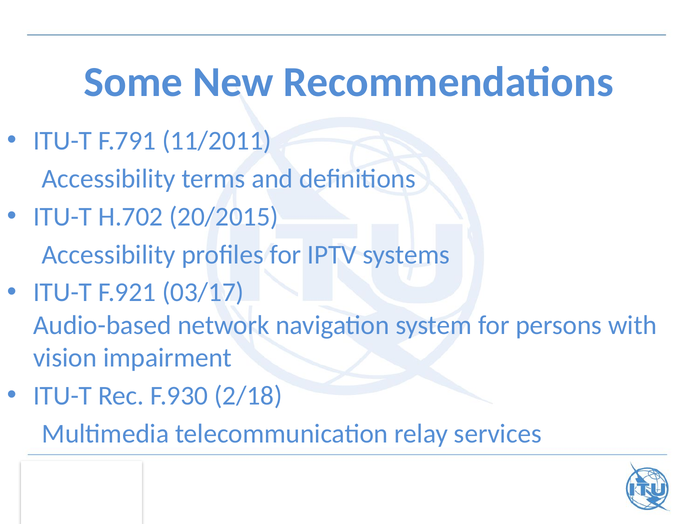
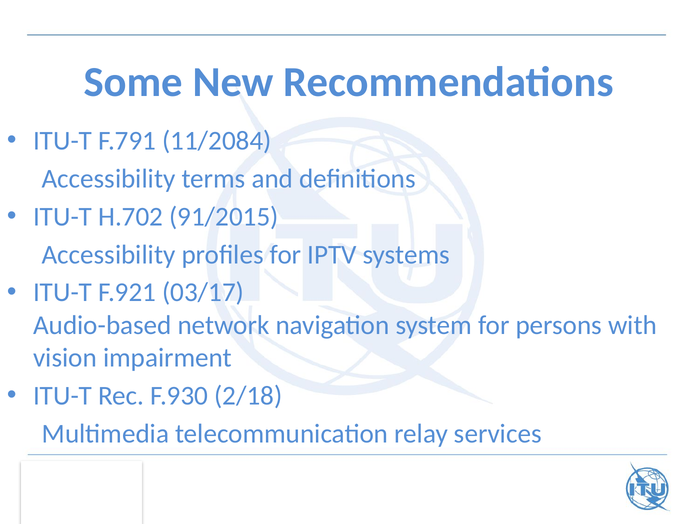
11/2011: 11/2011 -> 11/2084 (217, 140)
20/2015: 20/2015 -> 91/2015 (224, 216)
